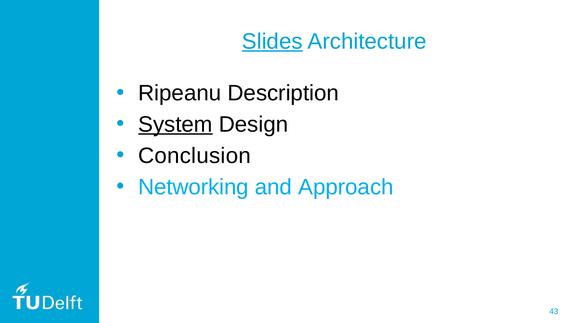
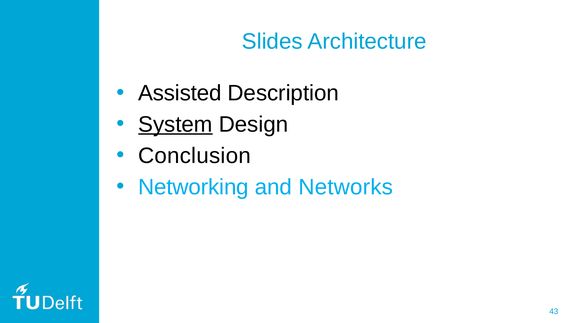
Slides underline: present -> none (272, 41)
Ripeanu: Ripeanu -> Assisted (180, 93)
Approach: Approach -> Networks (346, 187)
